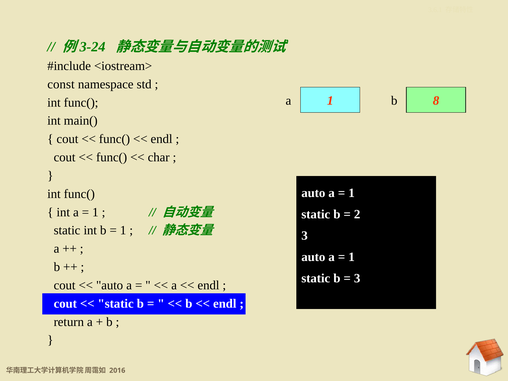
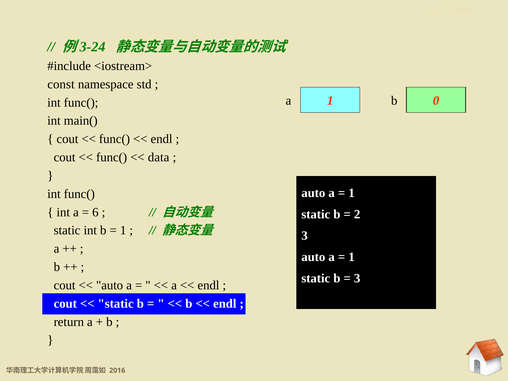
8: 8 -> 0 (436, 101)
char: char -> data (159, 157)
1: 1 -> 6 (95, 212)
